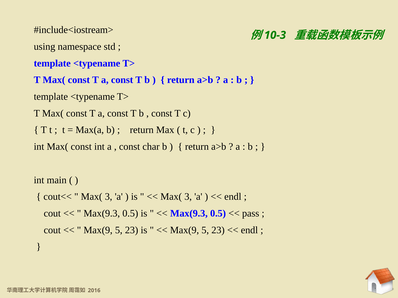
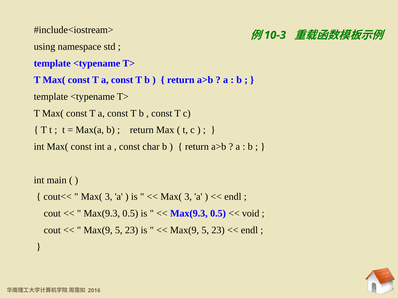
pass: pass -> void (251, 214)
